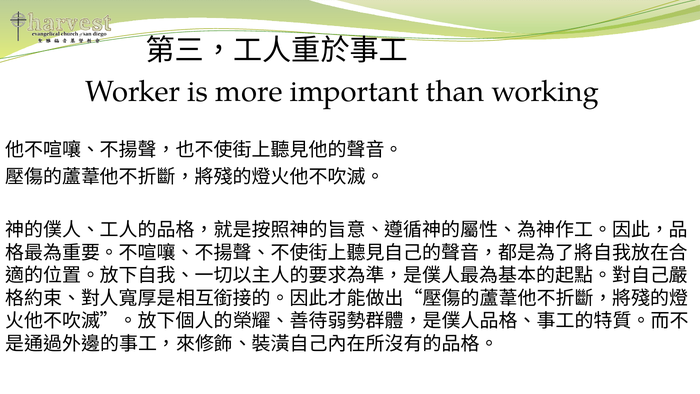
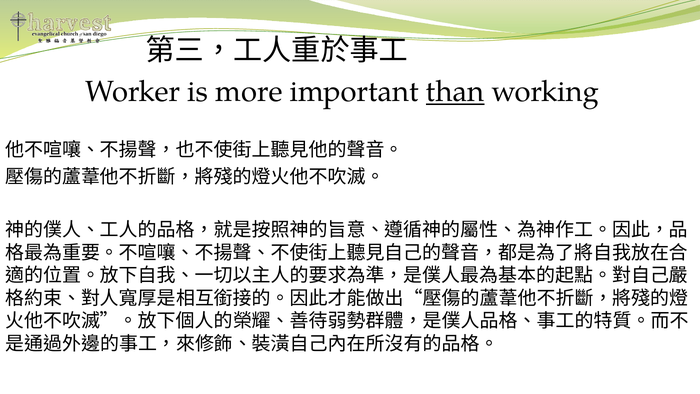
than underline: none -> present (455, 92)
